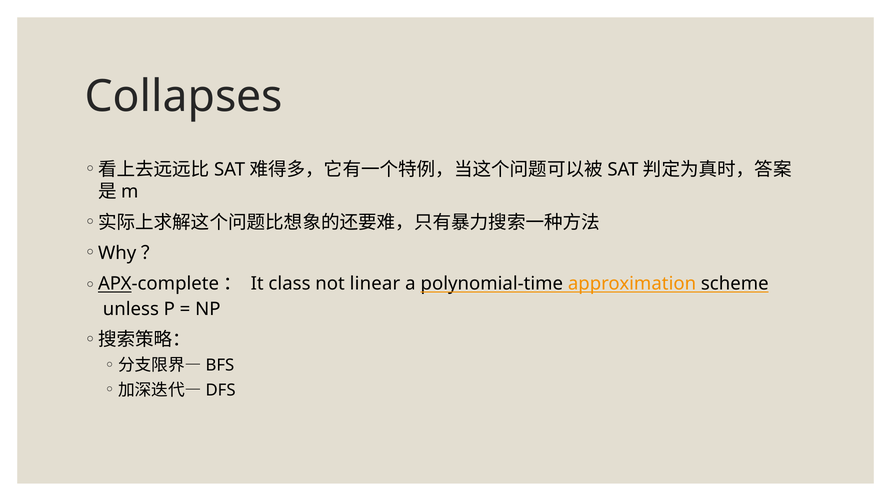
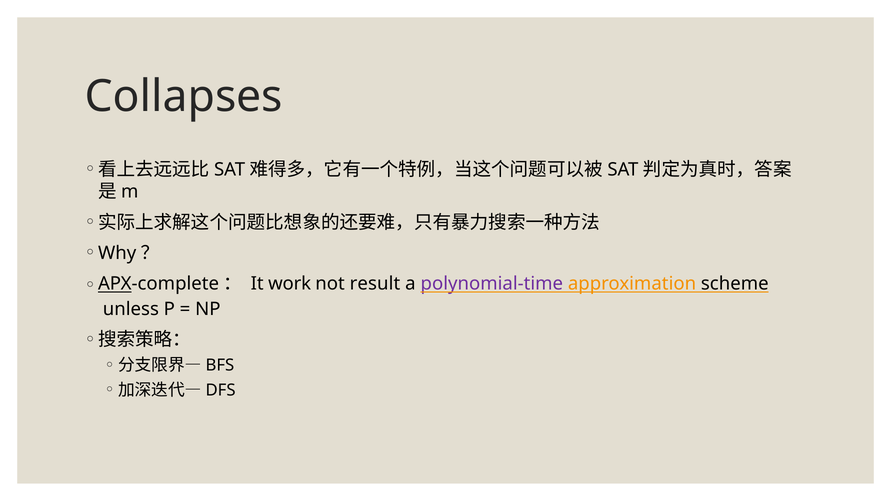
class: class -> work (290, 284)
linear: linear -> result (375, 284)
polynomial-time colour: black -> purple (492, 284)
